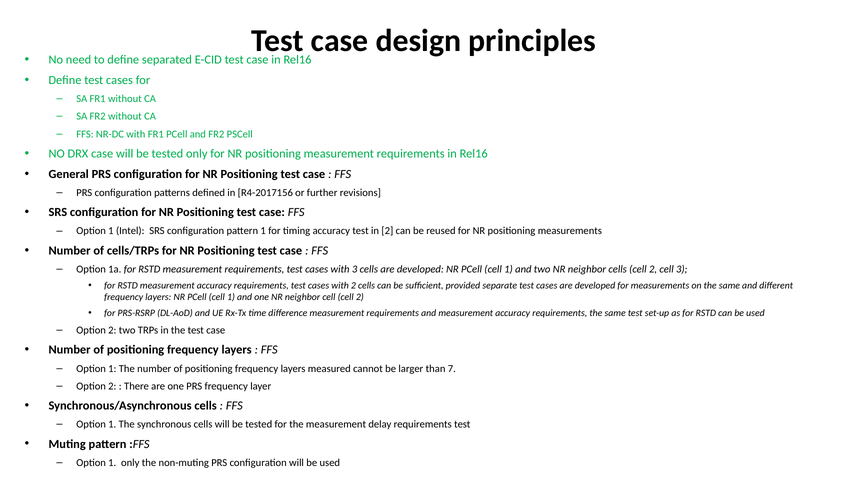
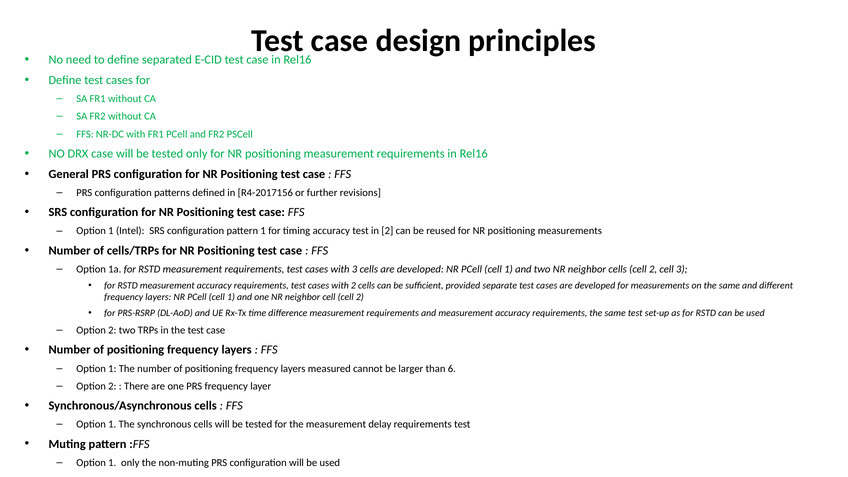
7: 7 -> 6 (452, 369)
